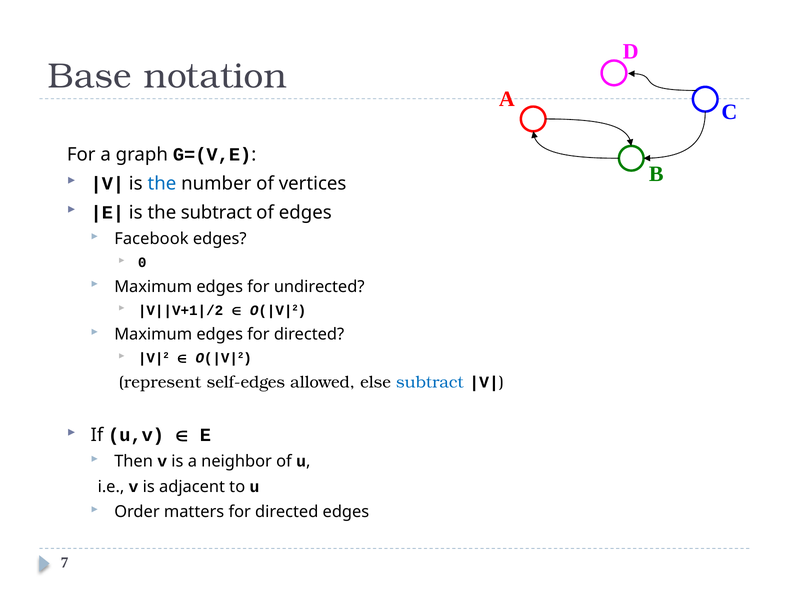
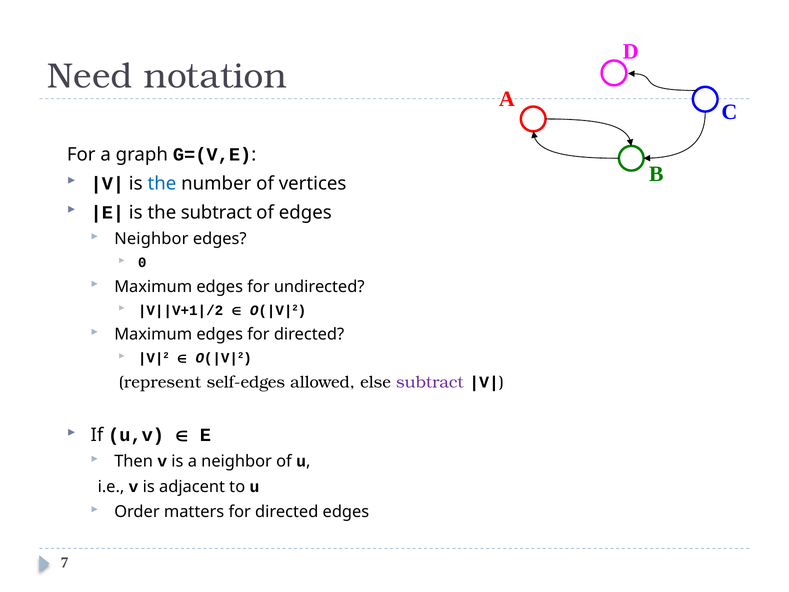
Base: Base -> Need (90, 76)
Facebook: Facebook -> Neighbor (151, 239)
subtract colour: blue -> purple (430, 382)
